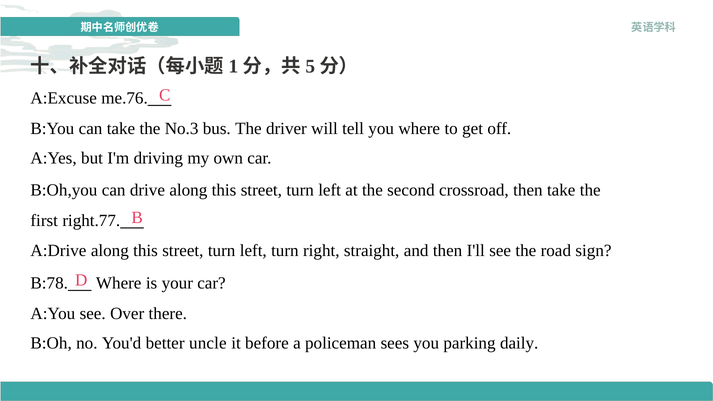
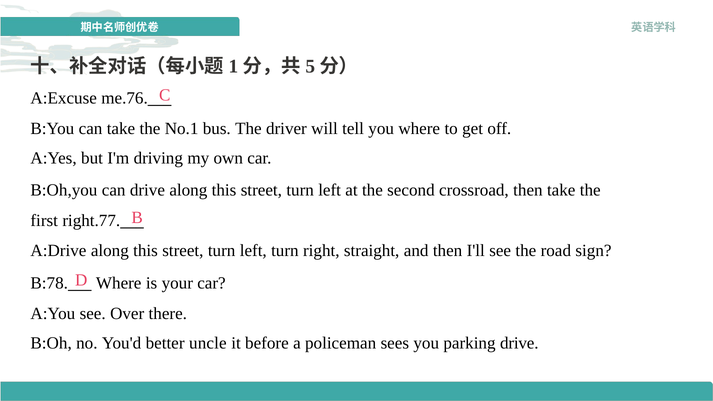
No.3: No.3 -> No.1 (182, 128)
parking daily: daily -> drive (519, 343)
